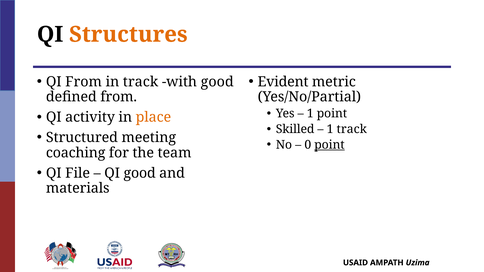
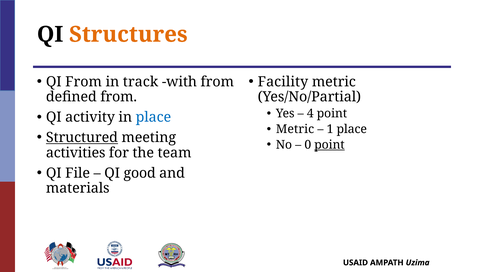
with good: good -> from (217, 82)
Evident: Evident -> Facility (283, 82)
1: 1 -> 4 (310, 114)
place colour: orange -> blue (153, 117)
Skilled: Skilled -> Metric (295, 129)
1 track: track -> place (352, 129)
Structured underline: none -> present (82, 138)
coaching: coaching -> activities (76, 153)
